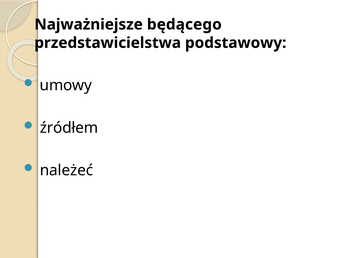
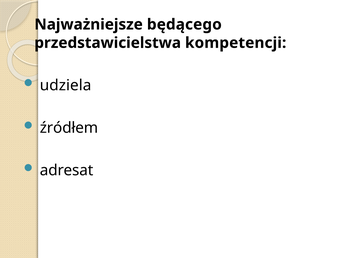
podstawowy: podstawowy -> kompetencji (236, 43)
umowy: umowy -> udziela (66, 85)
należeć: należeć -> adresat (67, 170)
